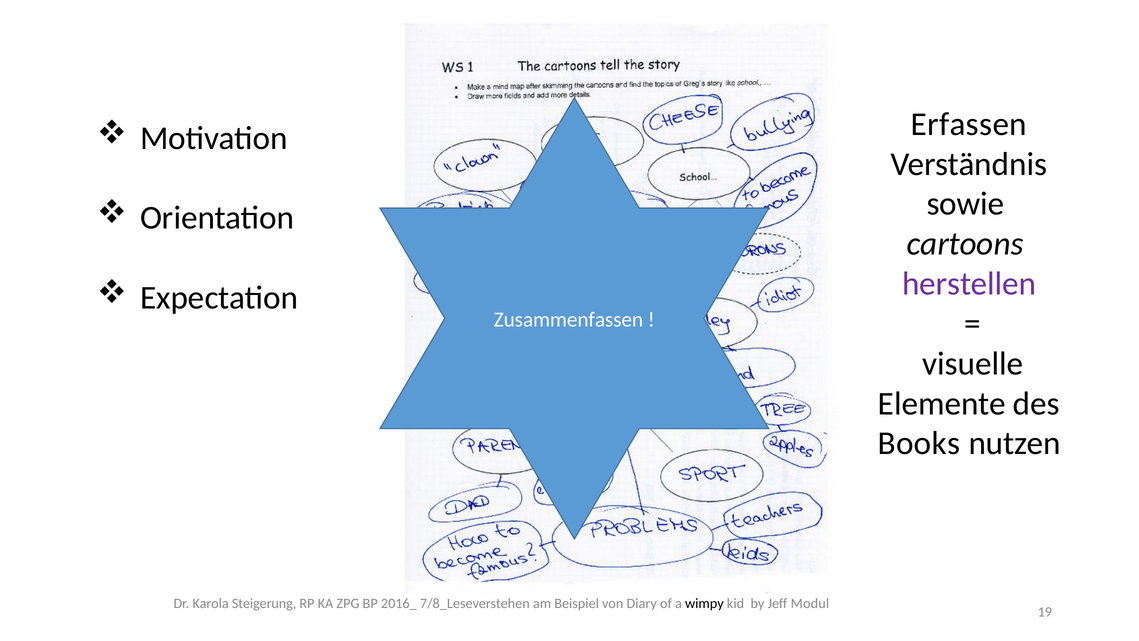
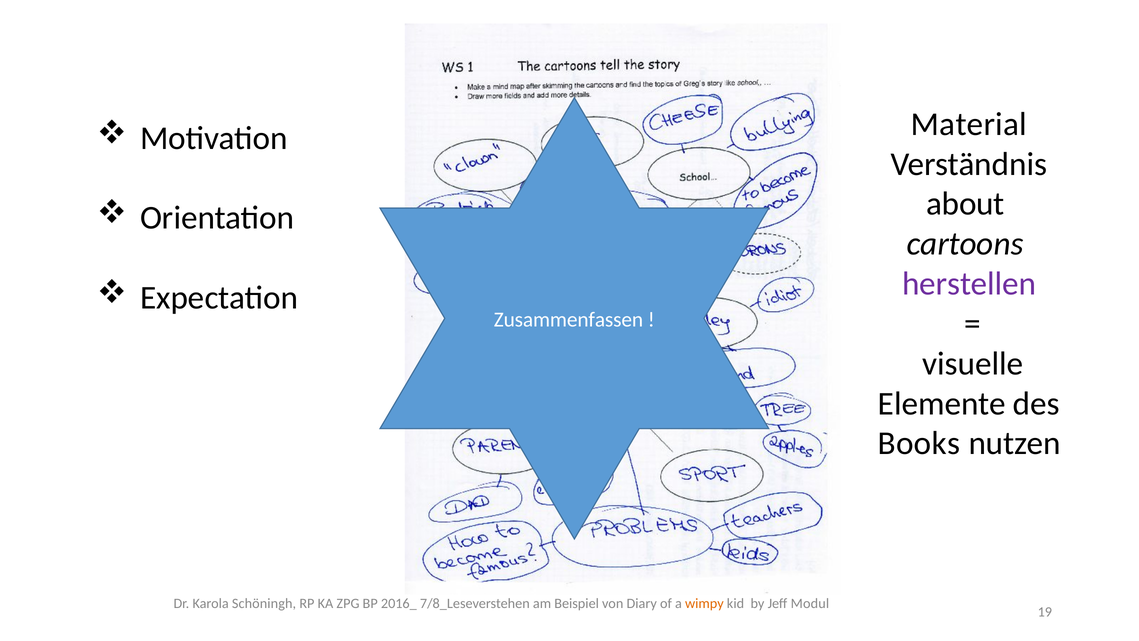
Erfassen: Erfassen -> Material (969, 124)
sowie: sowie -> about (965, 204)
Steigerung: Steigerung -> Schöningh (264, 603)
wimpy colour: black -> orange (704, 603)
